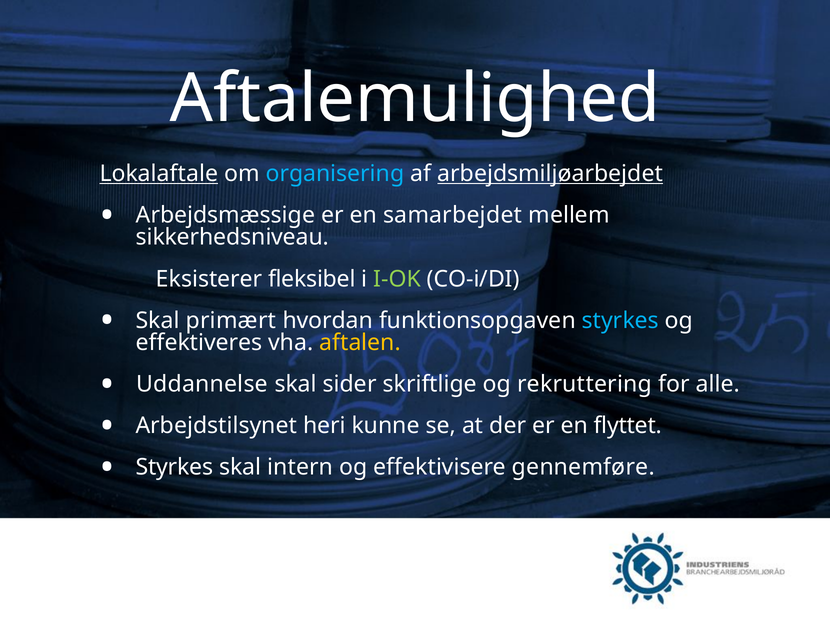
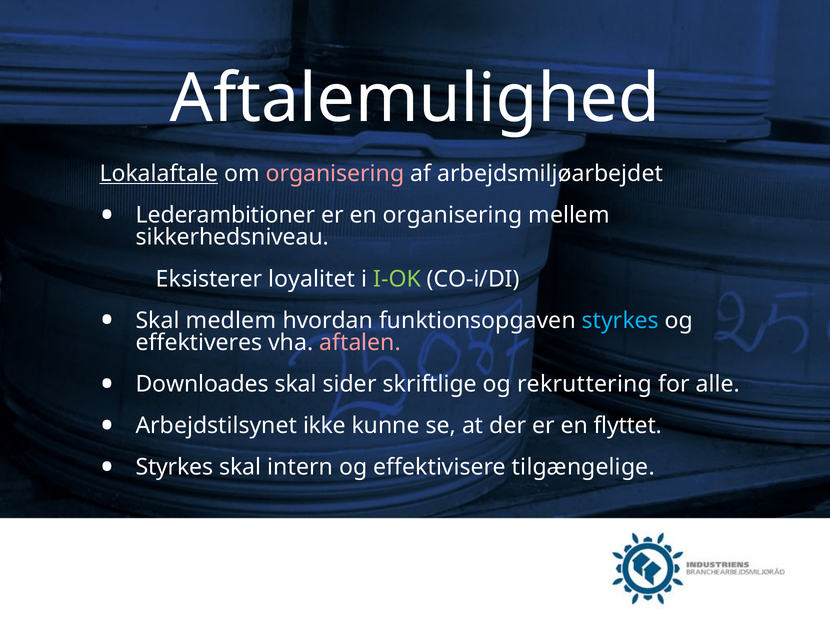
organisering colour: light blue -> pink (335, 174)
arbejdsmiljøarbejdet underline: present -> none (550, 174)
Arbejdsmæssige: Arbejdsmæssige -> Lederambitioner (225, 215)
en samarbejdet: samarbejdet -> organisering (453, 215)
fleksibel: fleksibel -> loyalitet (312, 279)
primært: primært -> medlem (231, 321)
aftalen colour: yellow -> pink (360, 343)
Uddannelse: Uddannelse -> Downloades (202, 384)
heri: heri -> ikke (324, 426)
gennemføre: gennemføre -> tilgængelige (583, 468)
